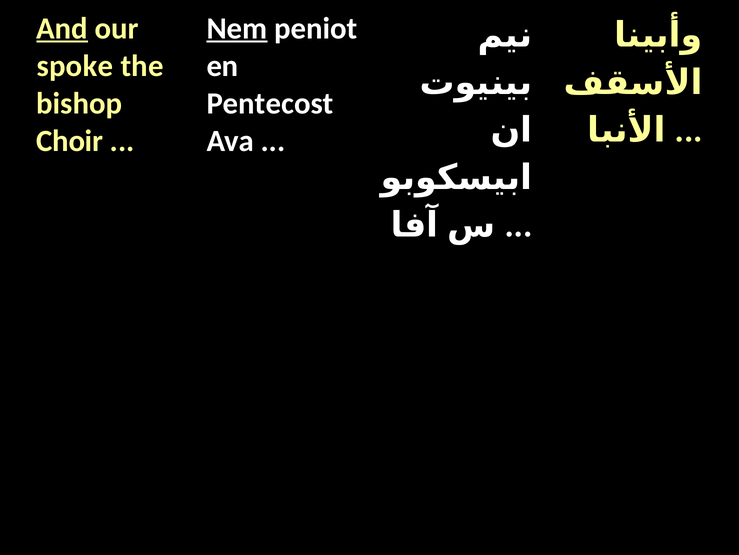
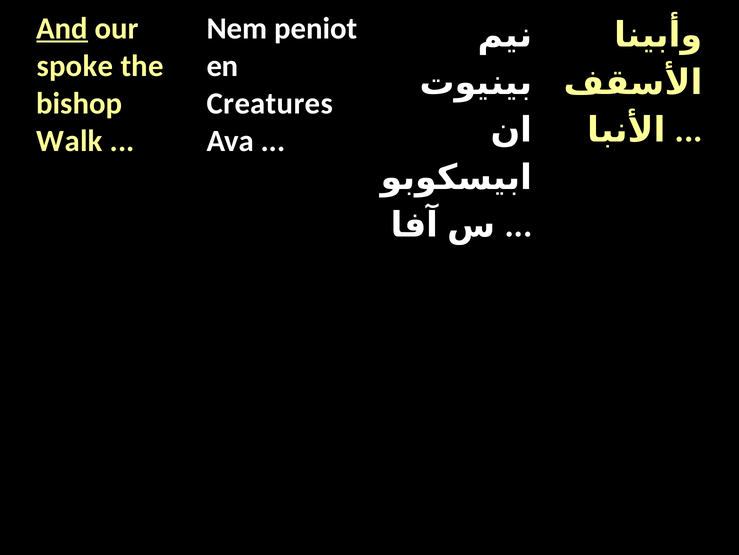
Nem underline: present -> none (237, 28)
Pentecost: Pentecost -> Creatures (270, 103)
Choir: Choir -> Walk (69, 141)
